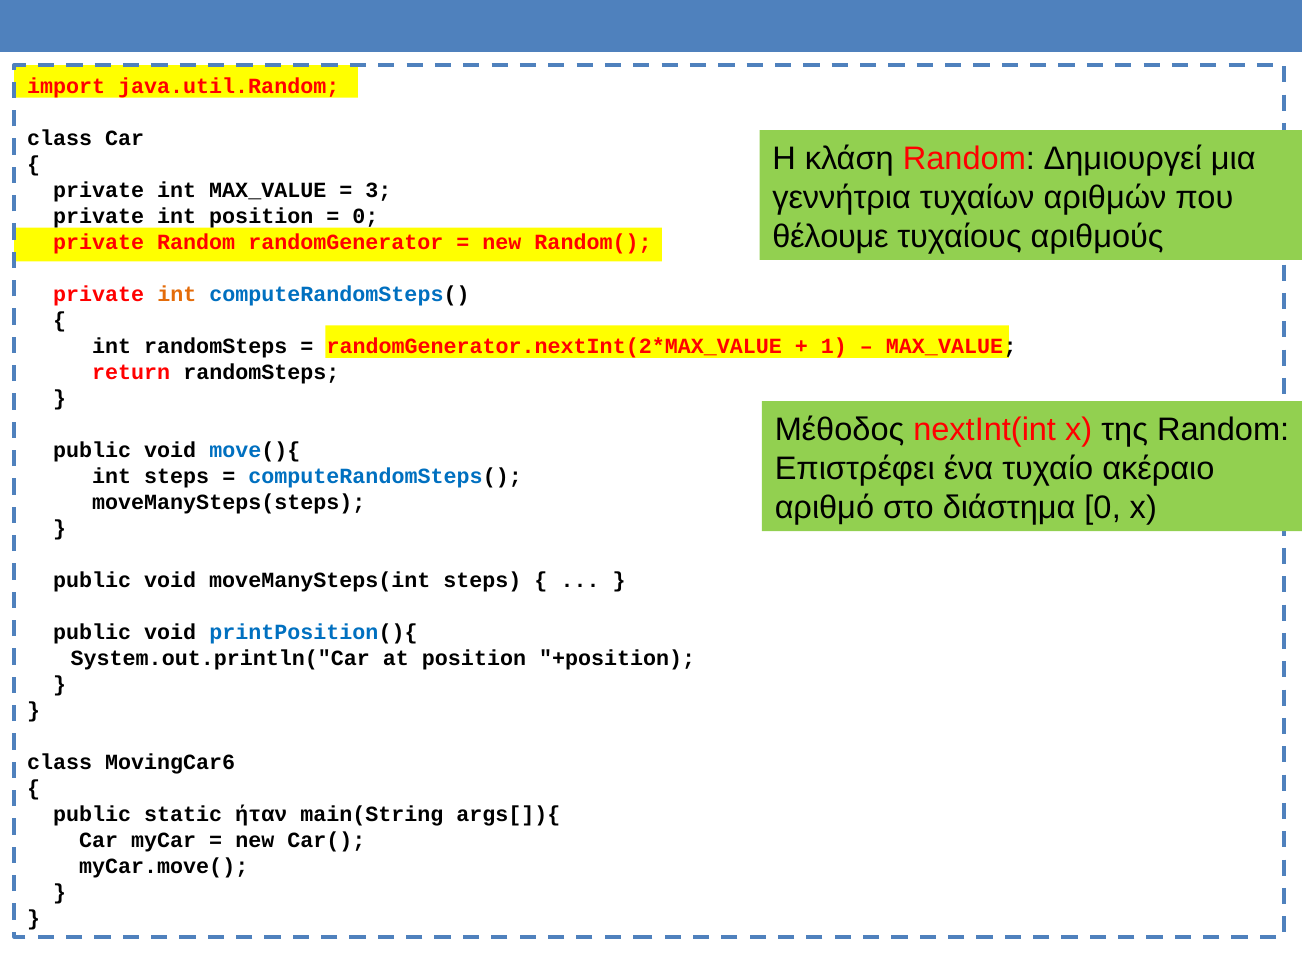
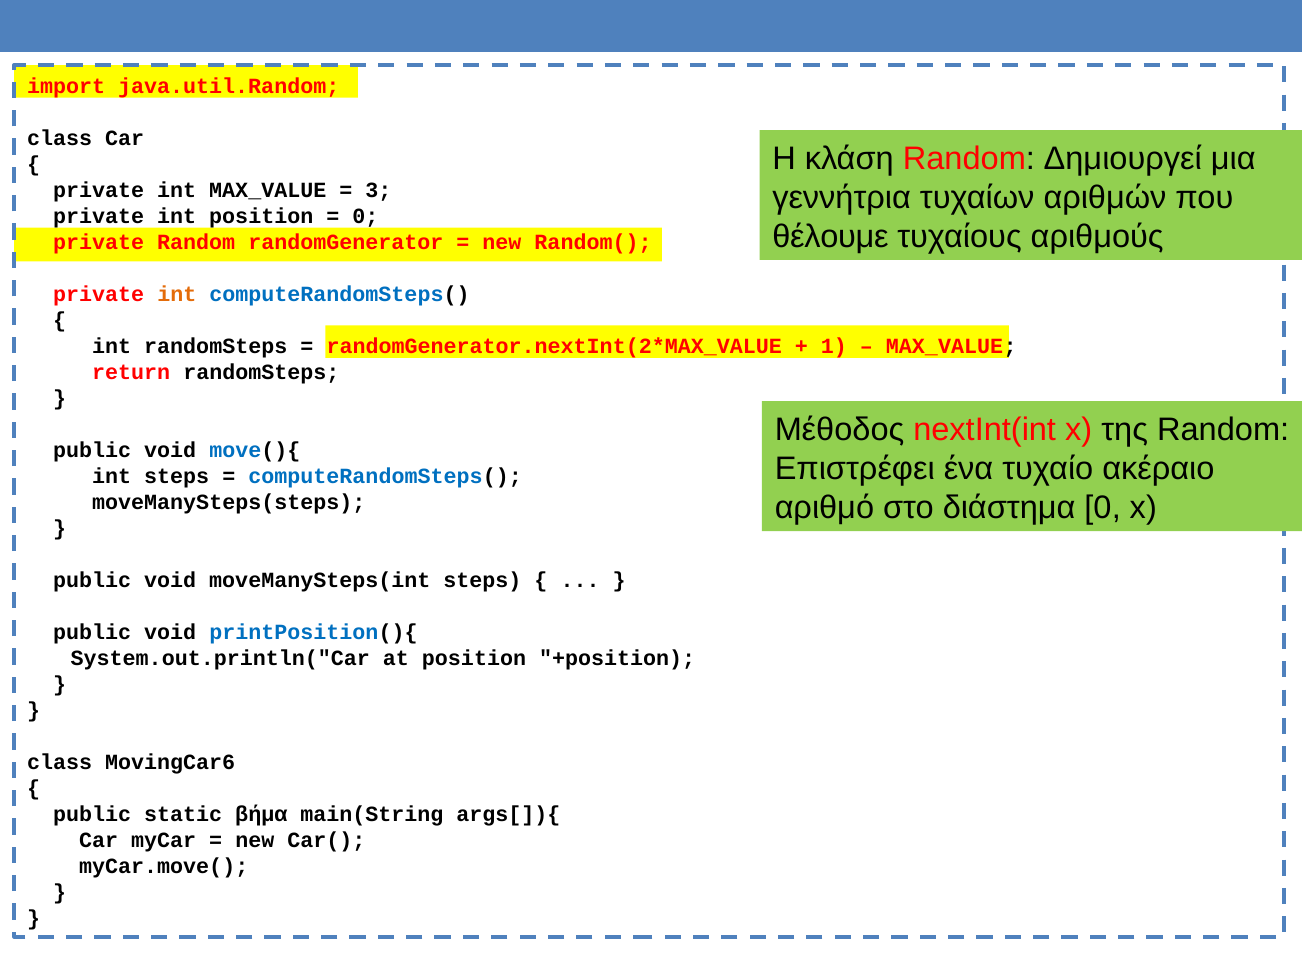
ήταν: ήταν -> βήμα (261, 815)
